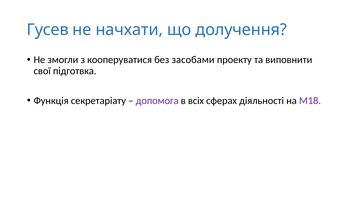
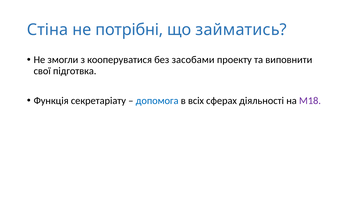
Гусев: Гусев -> Стіна (48, 30)
начхати: начхати -> потрібні (129, 30)
долучення: долучення -> займатись (241, 30)
допомога colour: purple -> blue (157, 101)
